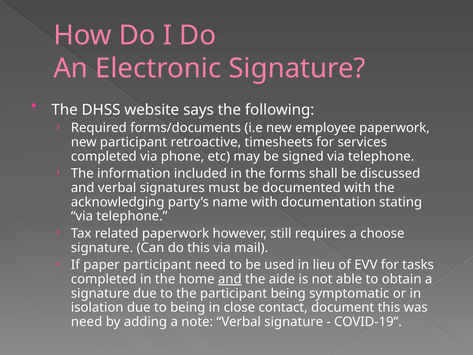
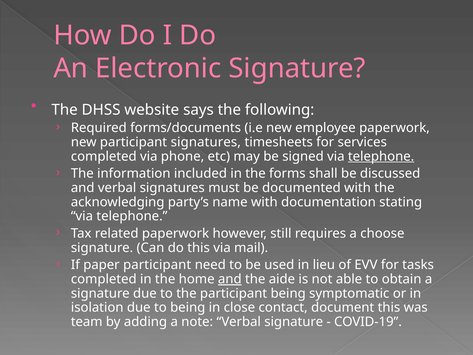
participant retroactive: retroactive -> signatures (206, 142)
telephone underline: none -> present (381, 156)
need: need -> team (87, 322)
